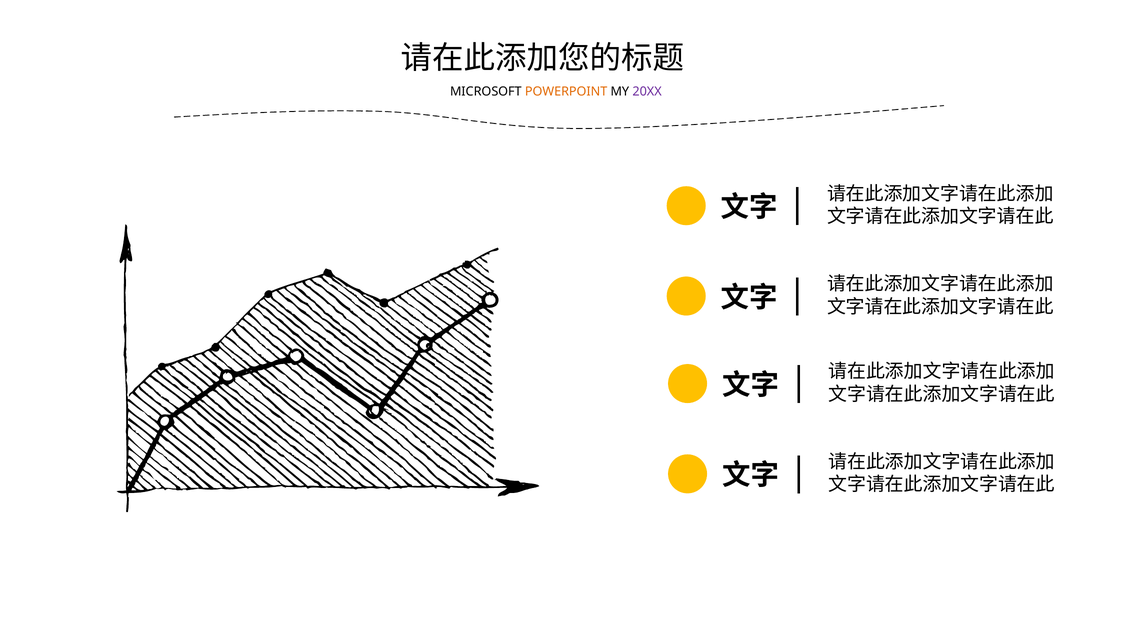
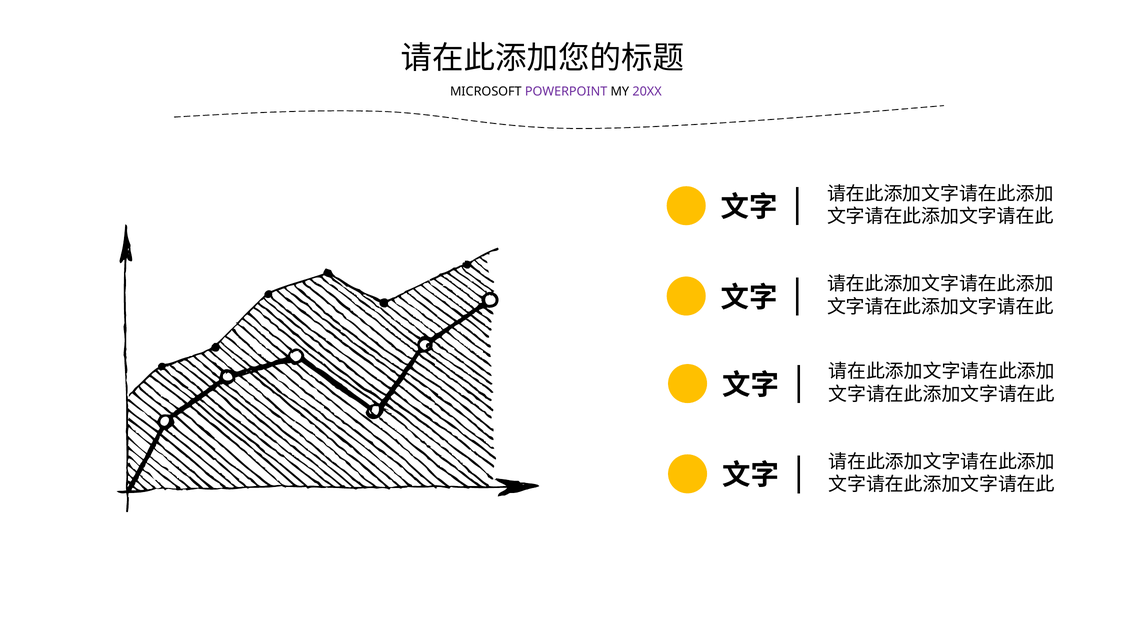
POWERPOINT colour: orange -> purple (566, 91)
